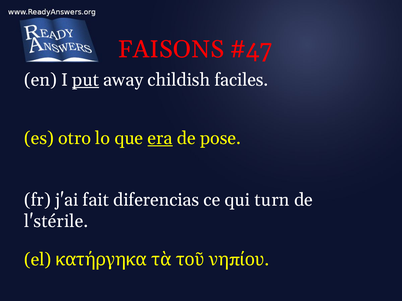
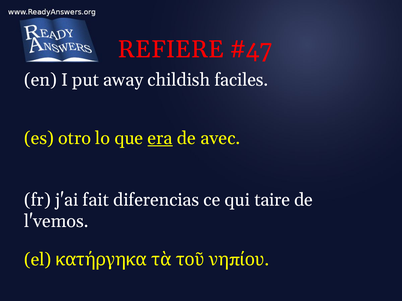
FAISONS: FAISONS -> REFIERE (171, 50)
put underline: present -> none (86, 80)
pose: pose -> avec (220, 138)
turn: turn -> taire (272, 200)
l'stérile: l'stérile -> l'vemos (56, 222)
